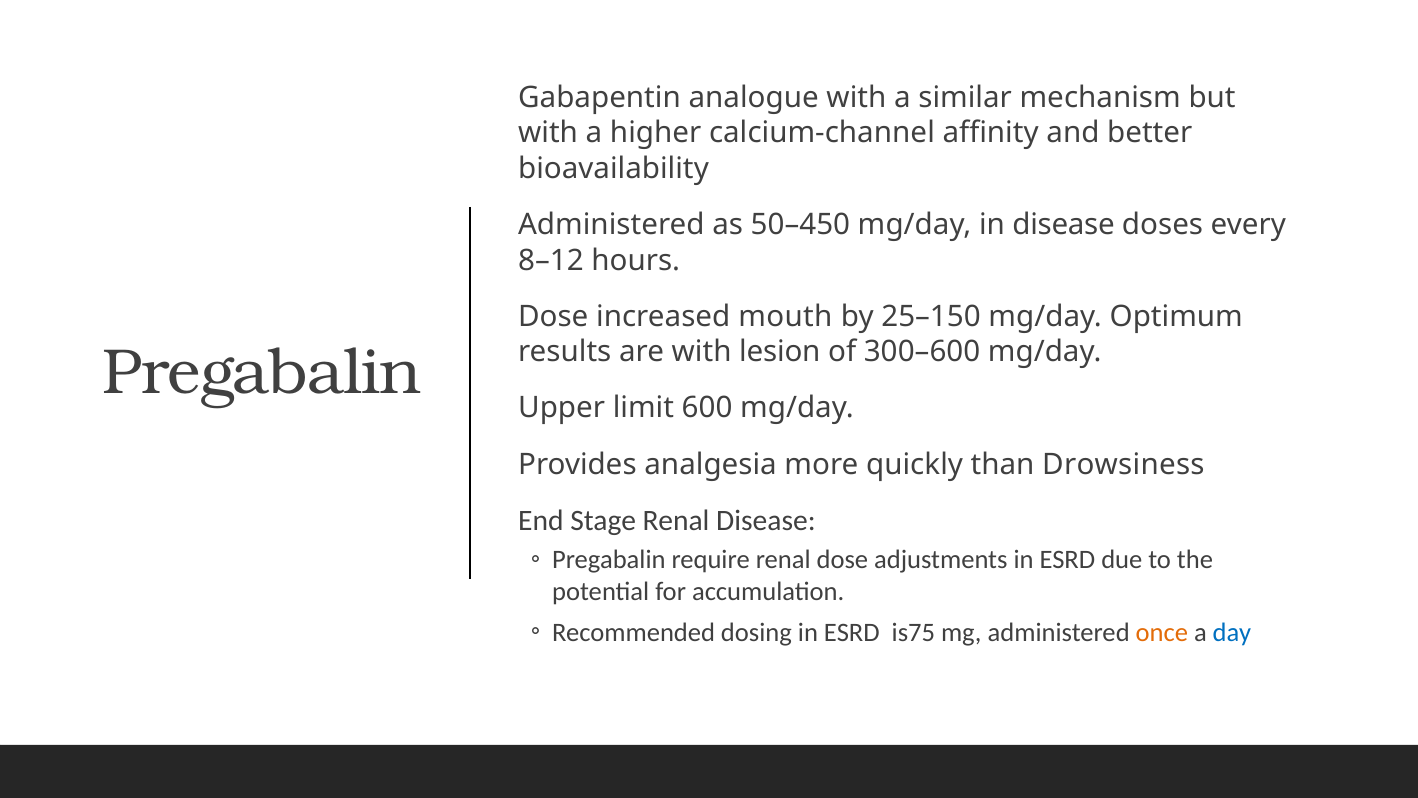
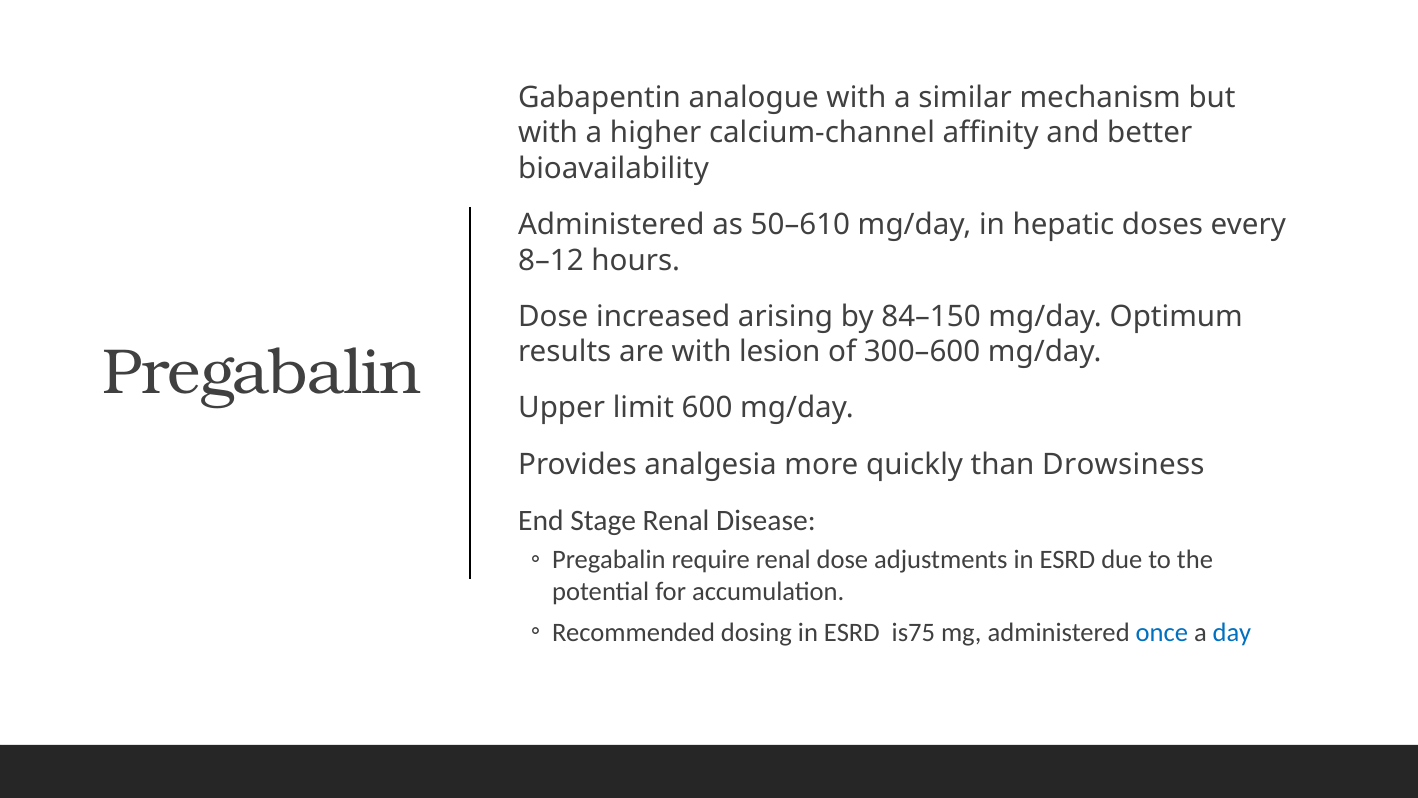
50–450: 50–450 -> 50–610 (800, 225)
in disease: disease -> hepatic (1063, 225)
mouth: mouth -> arising (786, 316)
25–150: 25–150 -> 84–150 (931, 316)
once colour: orange -> blue (1162, 633)
